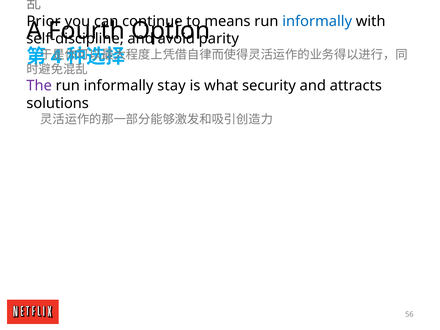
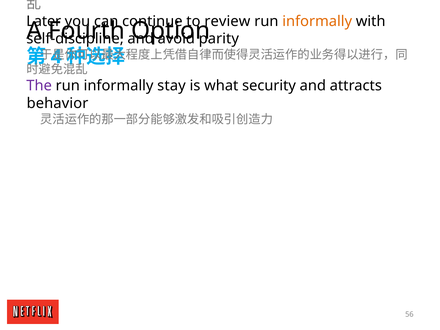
Prior: Prior -> Later (44, 21)
means: means -> review (227, 21)
informally colour: blue -> orange (317, 21)
solutions: solutions -> behavior (57, 103)
